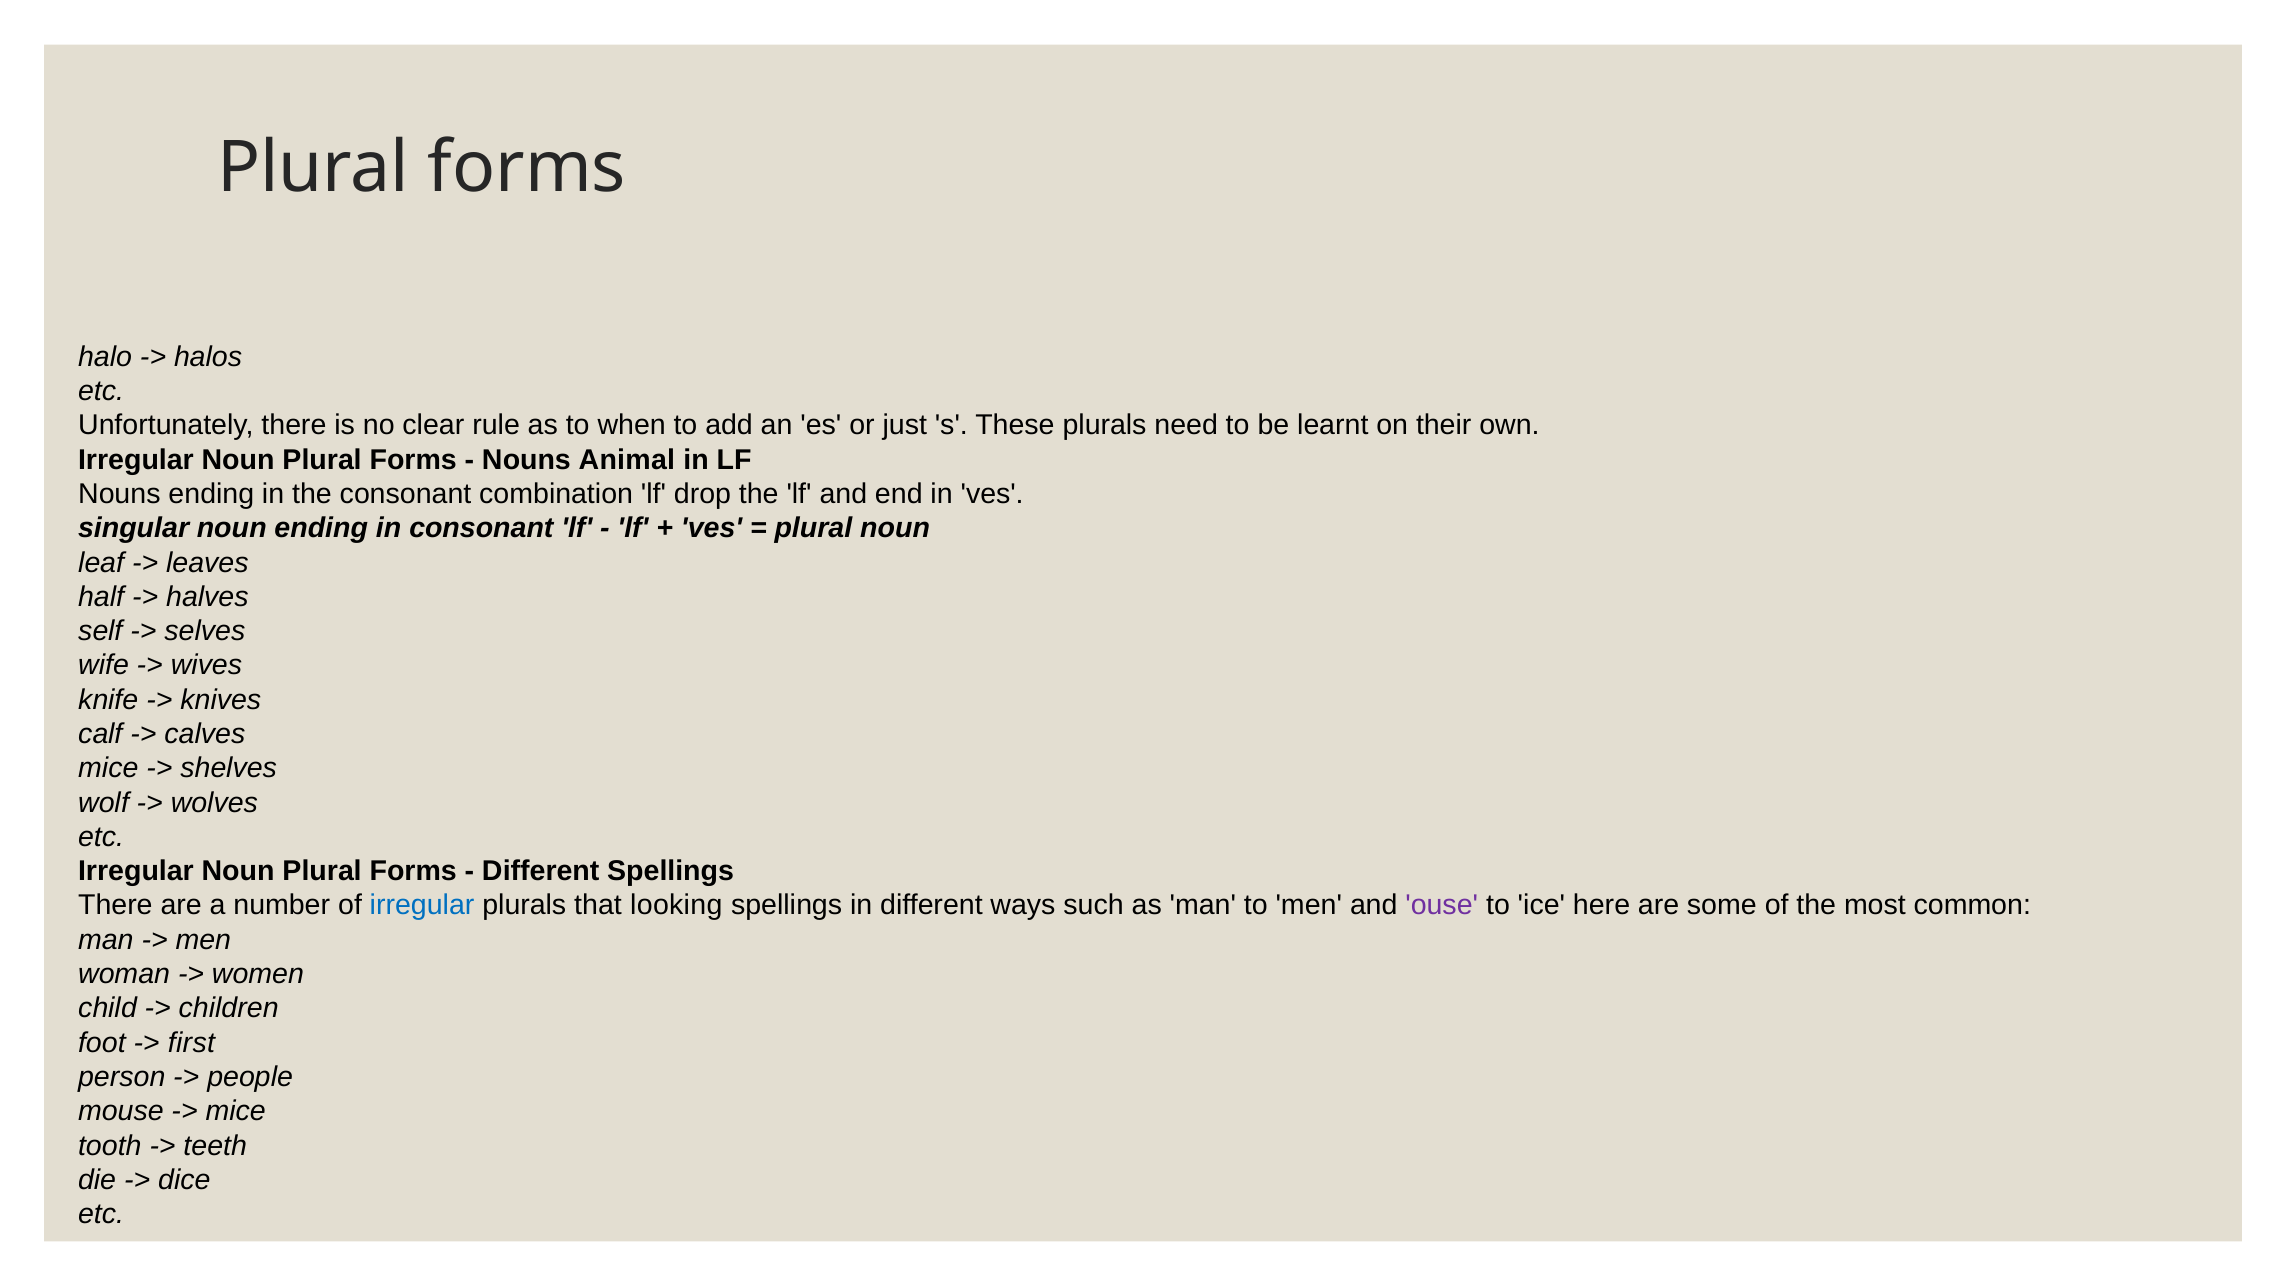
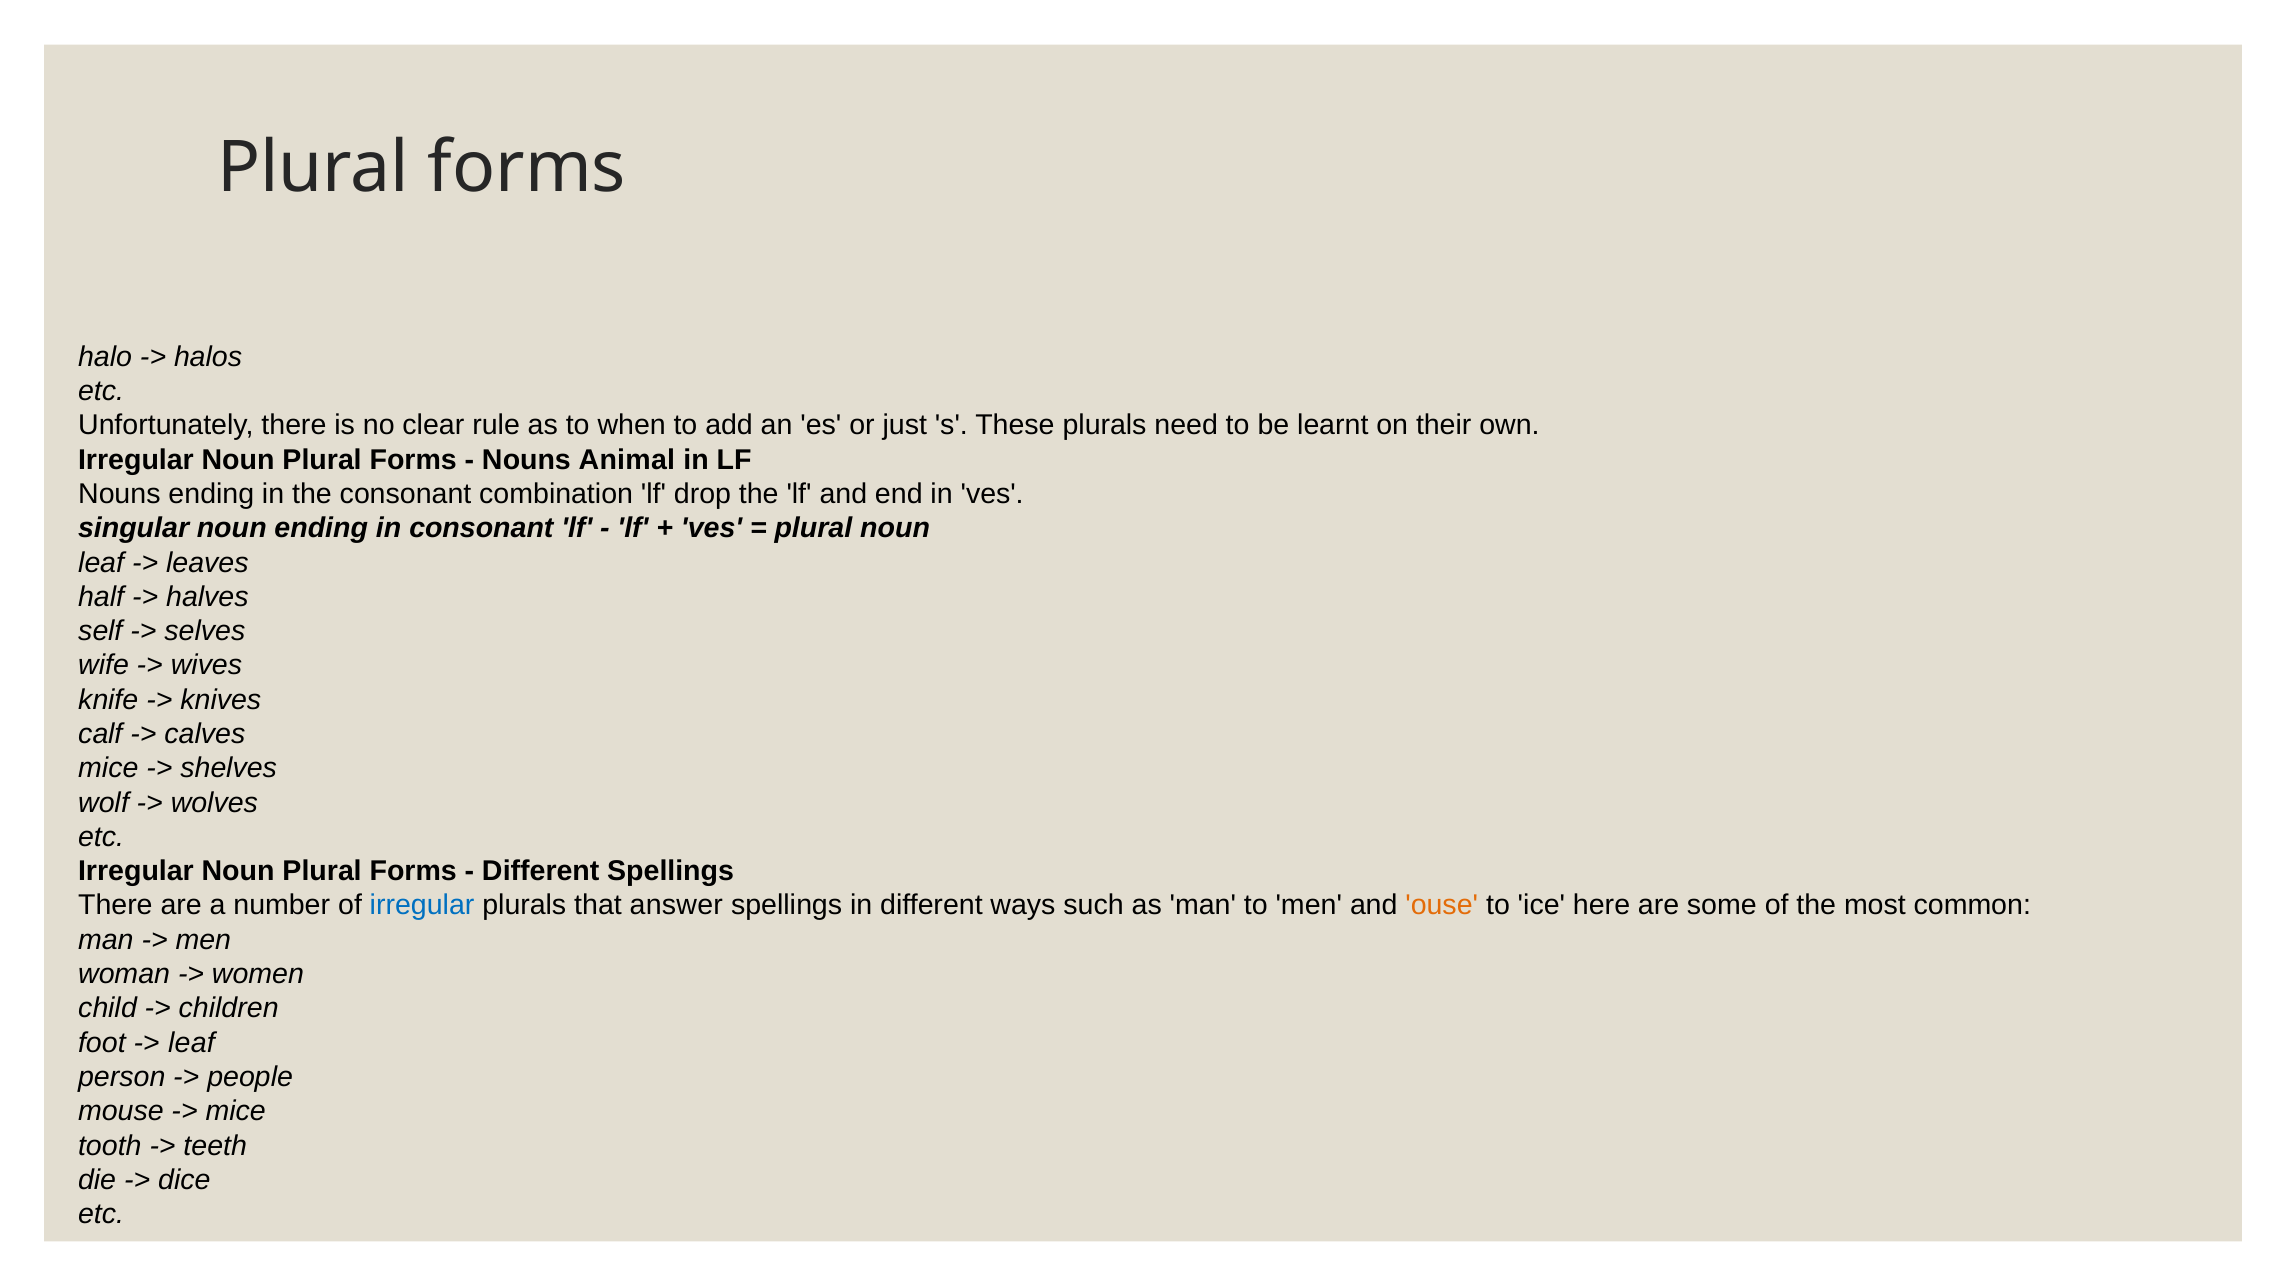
looking: looking -> answer (676, 905)
ouse colour: purple -> orange (1442, 905)
first: first -> leaf (191, 1043)
